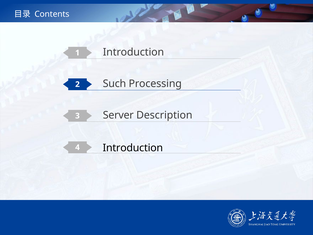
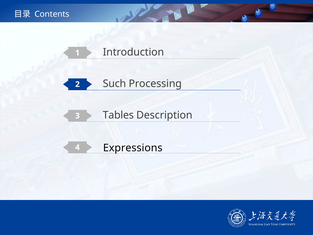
Server: Server -> Tables (118, 115)
4 Introduction: Introduction -> Expressions (133, 148)
